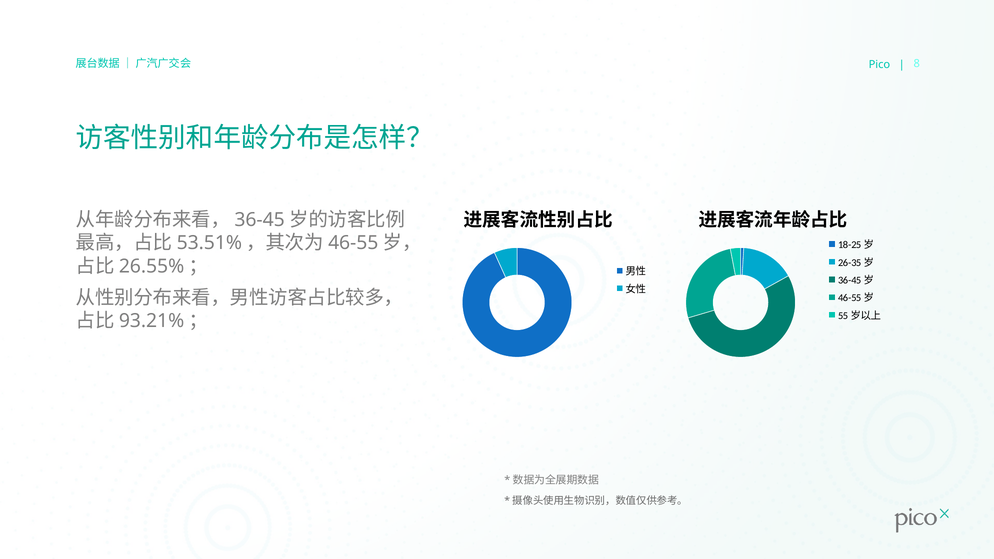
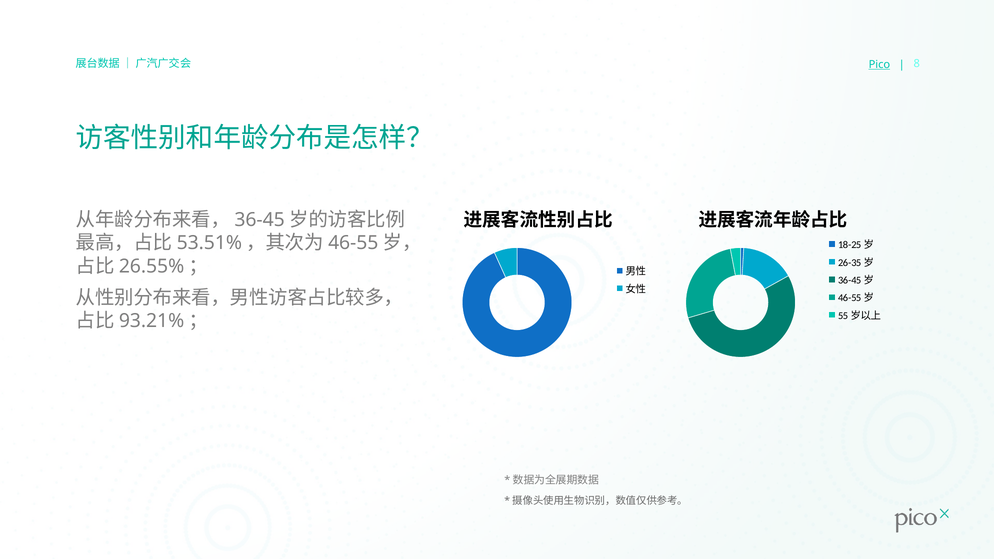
Pico underline: none -> present (879, 65)
